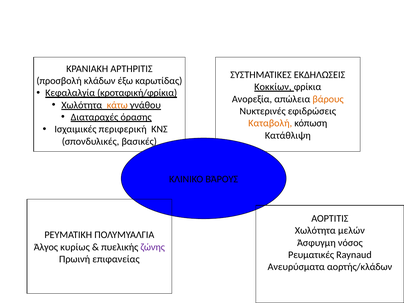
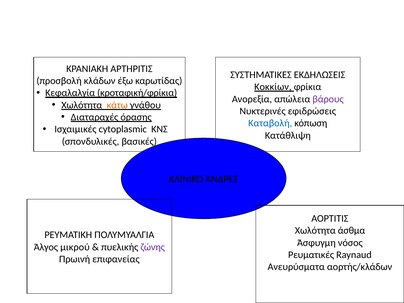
βάρους colour: orange -> purple (328, 99)
Καταβολή colour: orange -> blue (270, 123)
περιφερική: περιφερική -> cytoplasmic (123, 129)
ΚΛΙΝΙΚΟ ΒΆΡΟΥΣ: ΒΆΡΟΥΣ -> ΆΝΔΡΕΣ (222, 179)
μελών: μελών -> άσθμα (351, 231)
κυρίως: κυρίως -> μικρού (75, 247)
